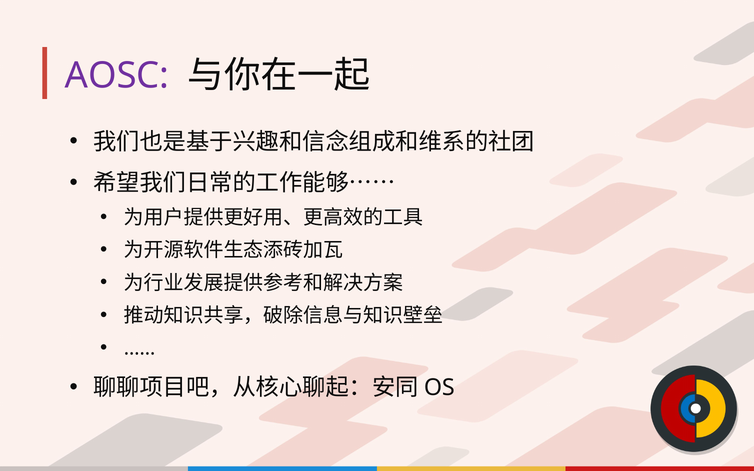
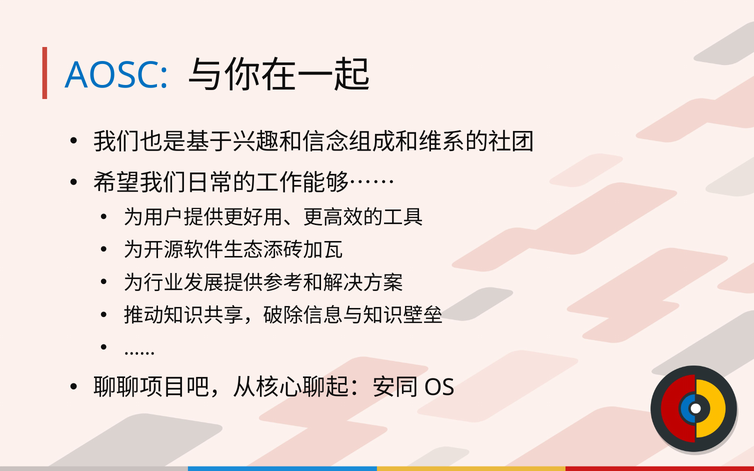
AOSC colour: purple -> blue (117, 76)
